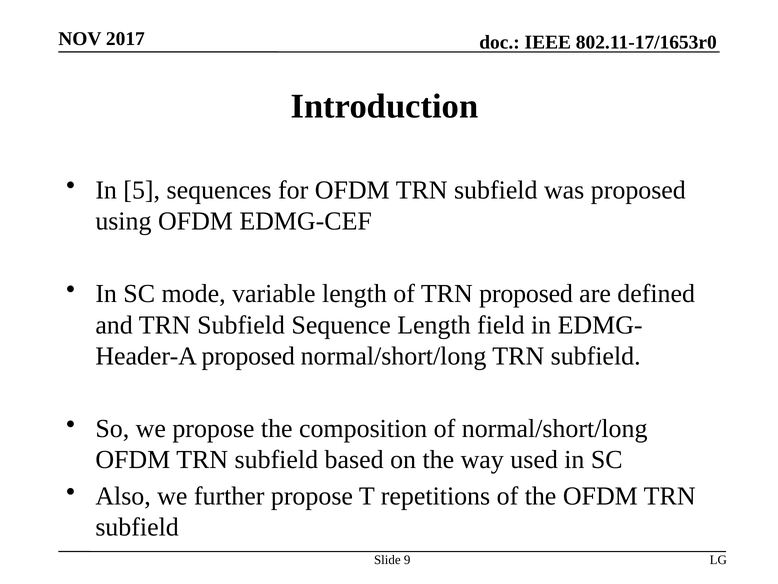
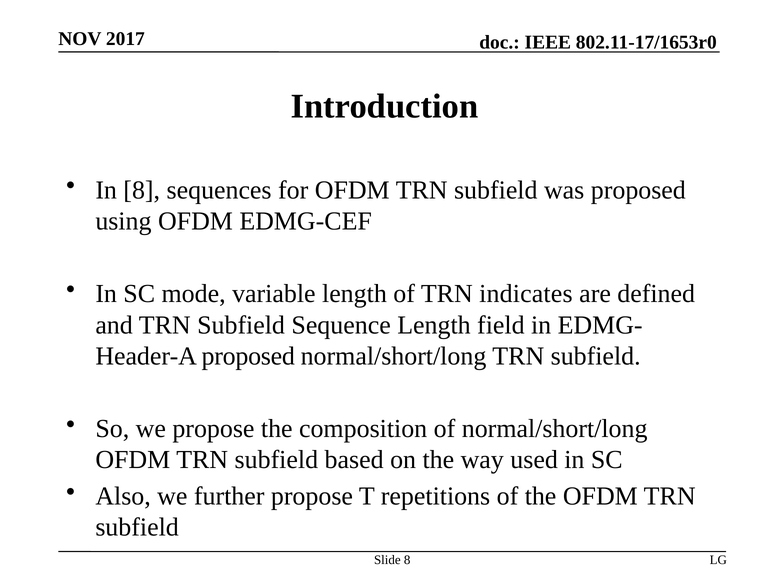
In 5: 5 -> 8 (142, 190)
TRN proposed: proposed -> indicates (526, 294)
Slide 9: 9 -> 8 (407, 560)
